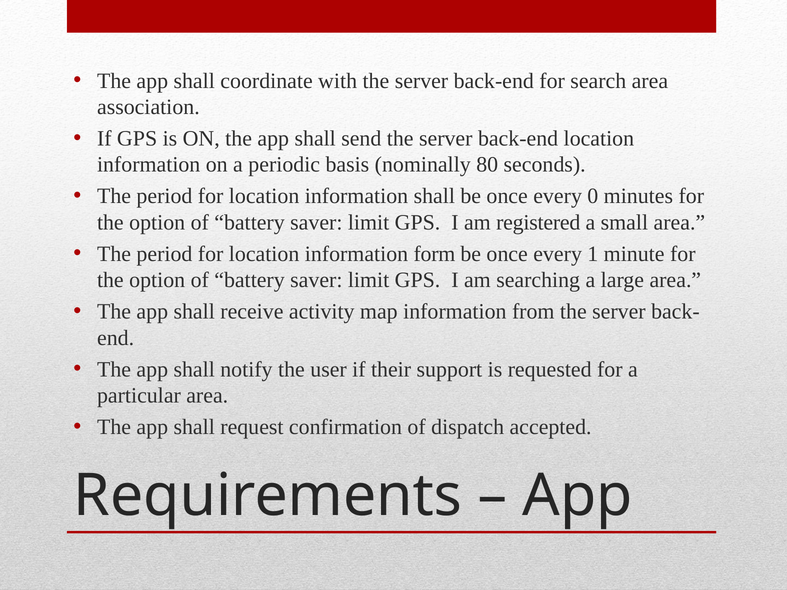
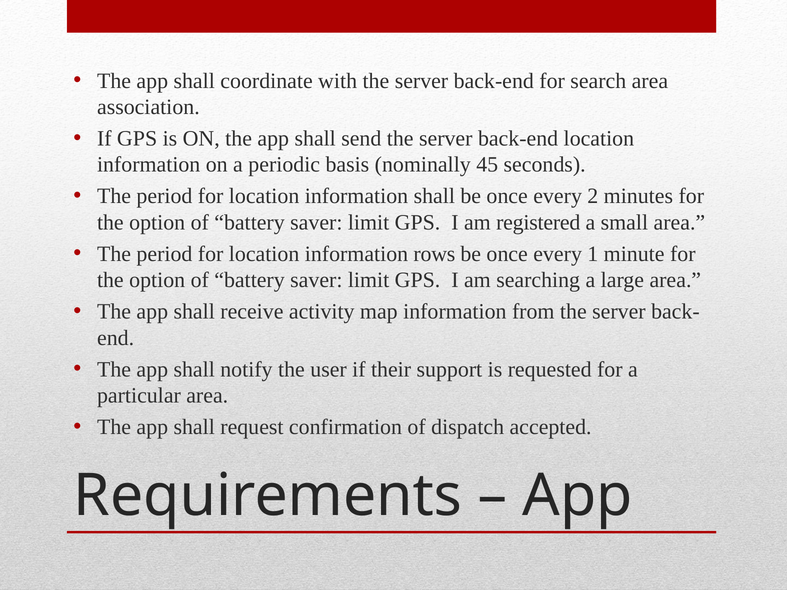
80: 80 -> 45 (487, 165)
0: 0 -> 2 (593, 196)
form: form -> rows (434, 254)
